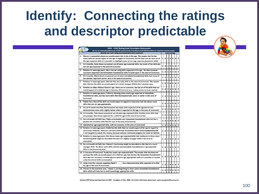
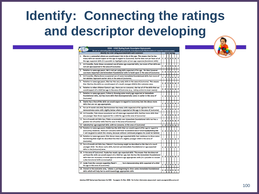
predictable: predictable -> developing (172, 31)
